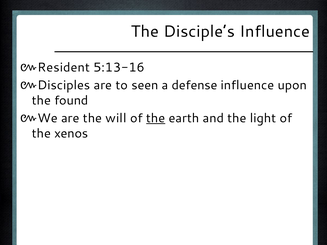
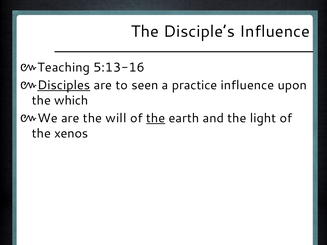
Resident: Resident -> Teaching (64, 67)
Disciples underline: none -> present (64, 85)
defense: defense -> practice (195, 85)
found: found -> which (71, 100)
